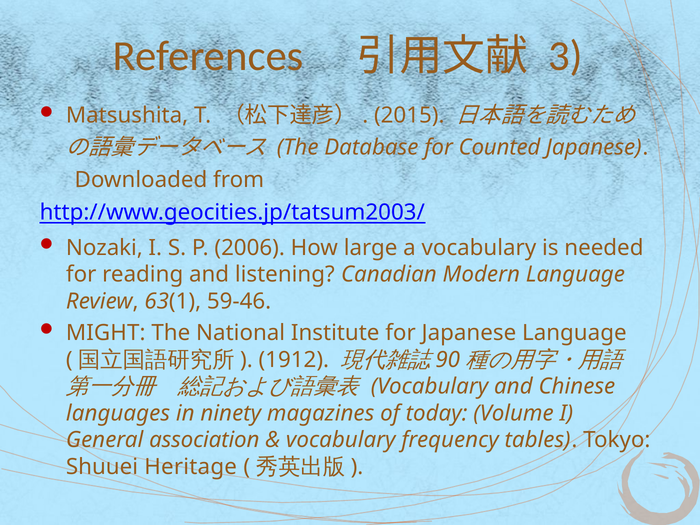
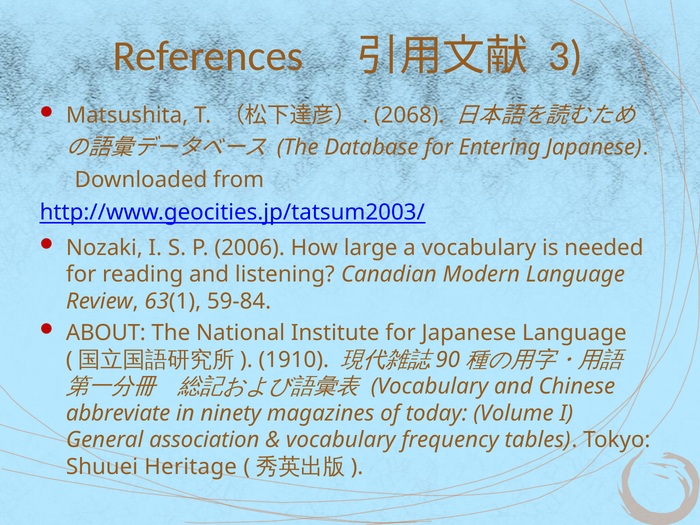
2015: 2015 -> 2068 (409, 115)
Counted: Counted -> Entering (499, 148)
59-46: 59-46 -> 59-84 (239, 301)
MIGHT: MIGHT -> ABOUT (106, 333)
1912: 1912 -> 1910 (294, 360)
languages: languages -> abbreviate (118, 413)
